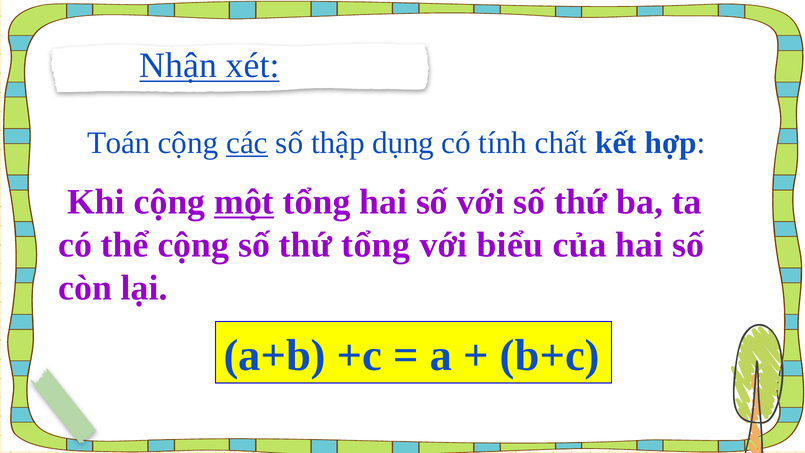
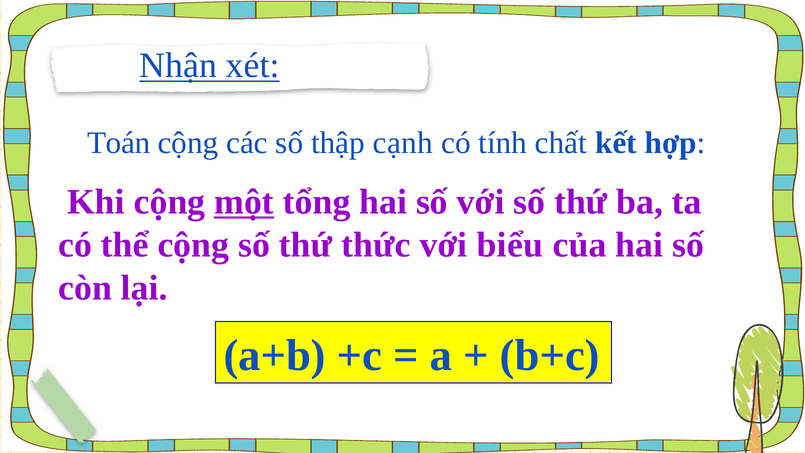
các underline: present -> none (247, 143)
dụng: dụng -> cạnh (403, 143)
thứ tổng: tổng -> thức (376, 245)
